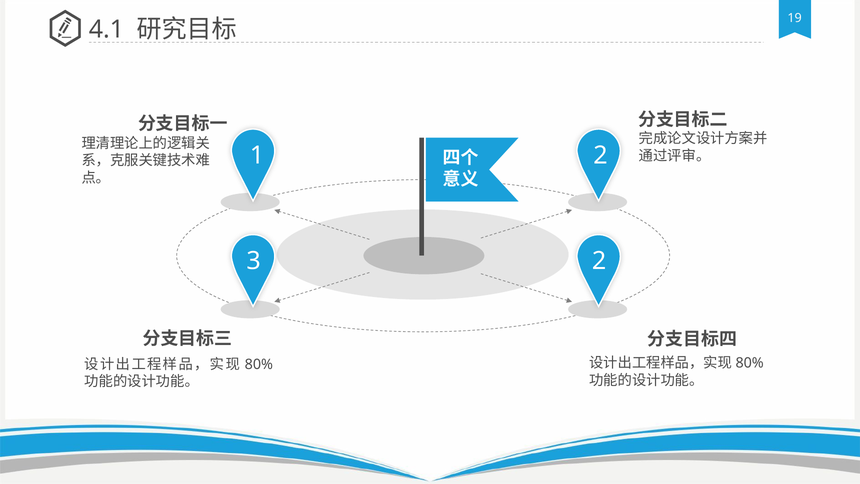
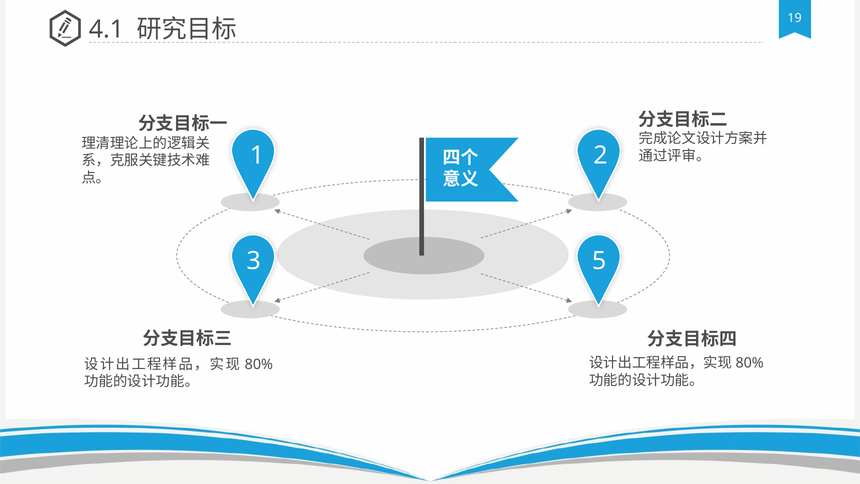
3 2: 2 -> 5 (599, 261)
